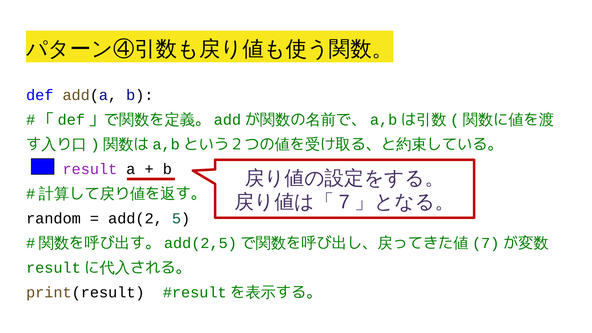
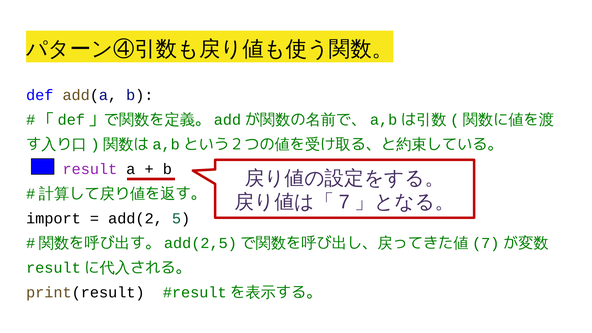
random: random -> import (53, 218)
